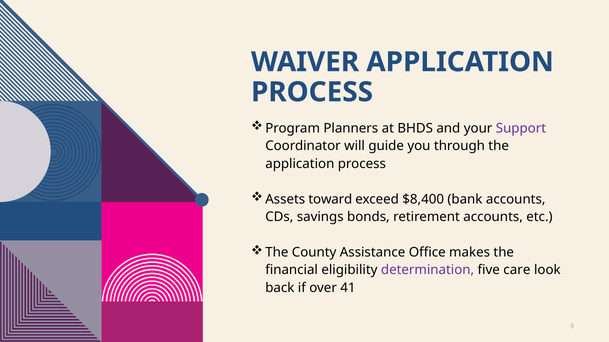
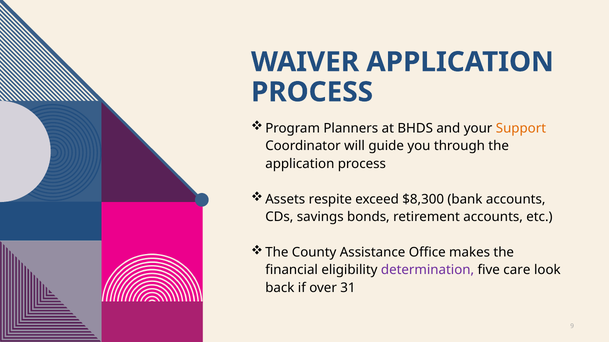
Support colour: purple -> orange (521, 128)
toward: toward -> respite (330, 199)
$8,400: $8,400 -> $8,300 (423, 199)
41: 41 -> 31 (348, 288)
